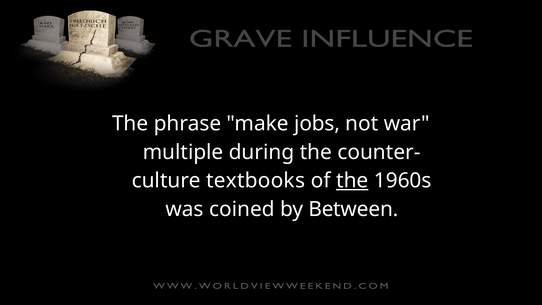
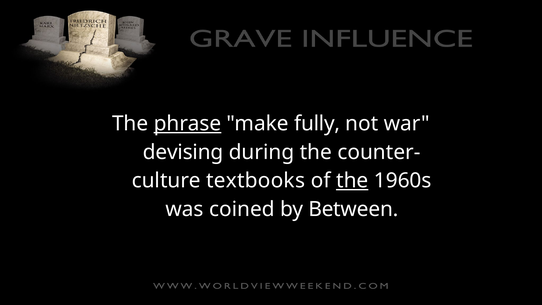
phrase underline: none -> present (188, 124)
jobs: jobs -> fully (317, 124)
multiple: multiple -> devising (183, 152)
